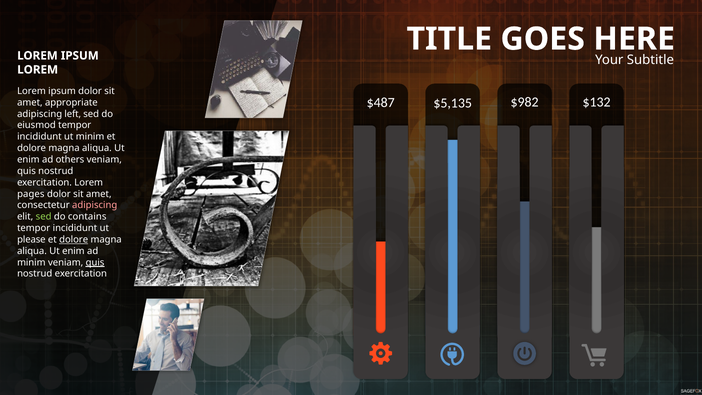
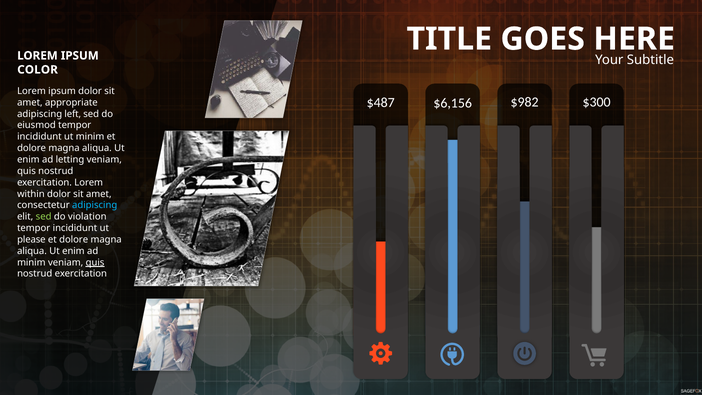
LOREM: LOREM -> COLOR (38, 70)
$5,135: $5,135 -> $6,156 (453, 103)
$132: $132 -> $300 (597, 102)
others: others -> letting (70, 160)
pages: pages -> within (31, 194)
adipiscing colour: pink -> light blue (95, 205)
contains: contains -> violation (87, 217)
dolore underline: present -> none (74, 240)
